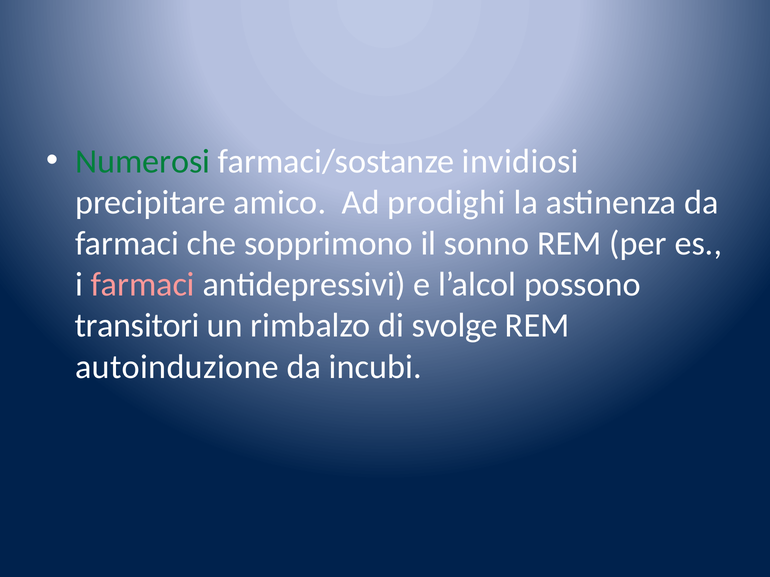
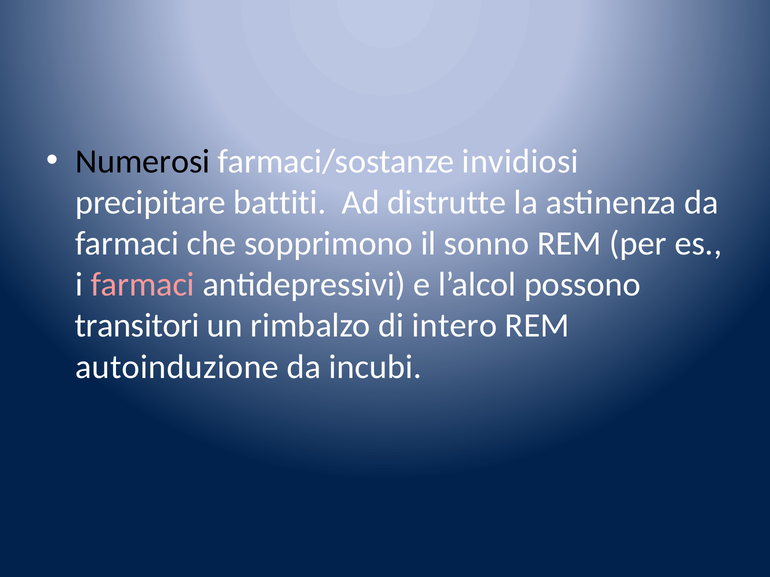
Numerosi colour: green -> black (143, 162)
amico: amico -> battiti (280, 203)
prodighi: prodighi -> distrutte (447, 203)
svolge: svolge -> intero (454, 326)
